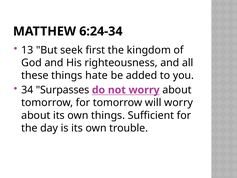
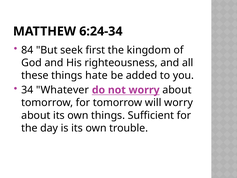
13: 13 -> 84 (27, 50)
Surpasses: Surpasses -> Whatever (63, 90)
